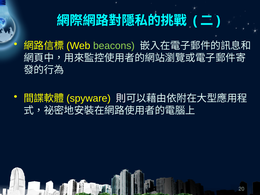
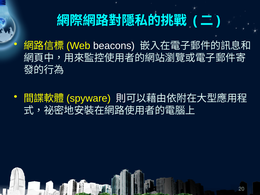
beacons colour: light green -> white (114, 46)
